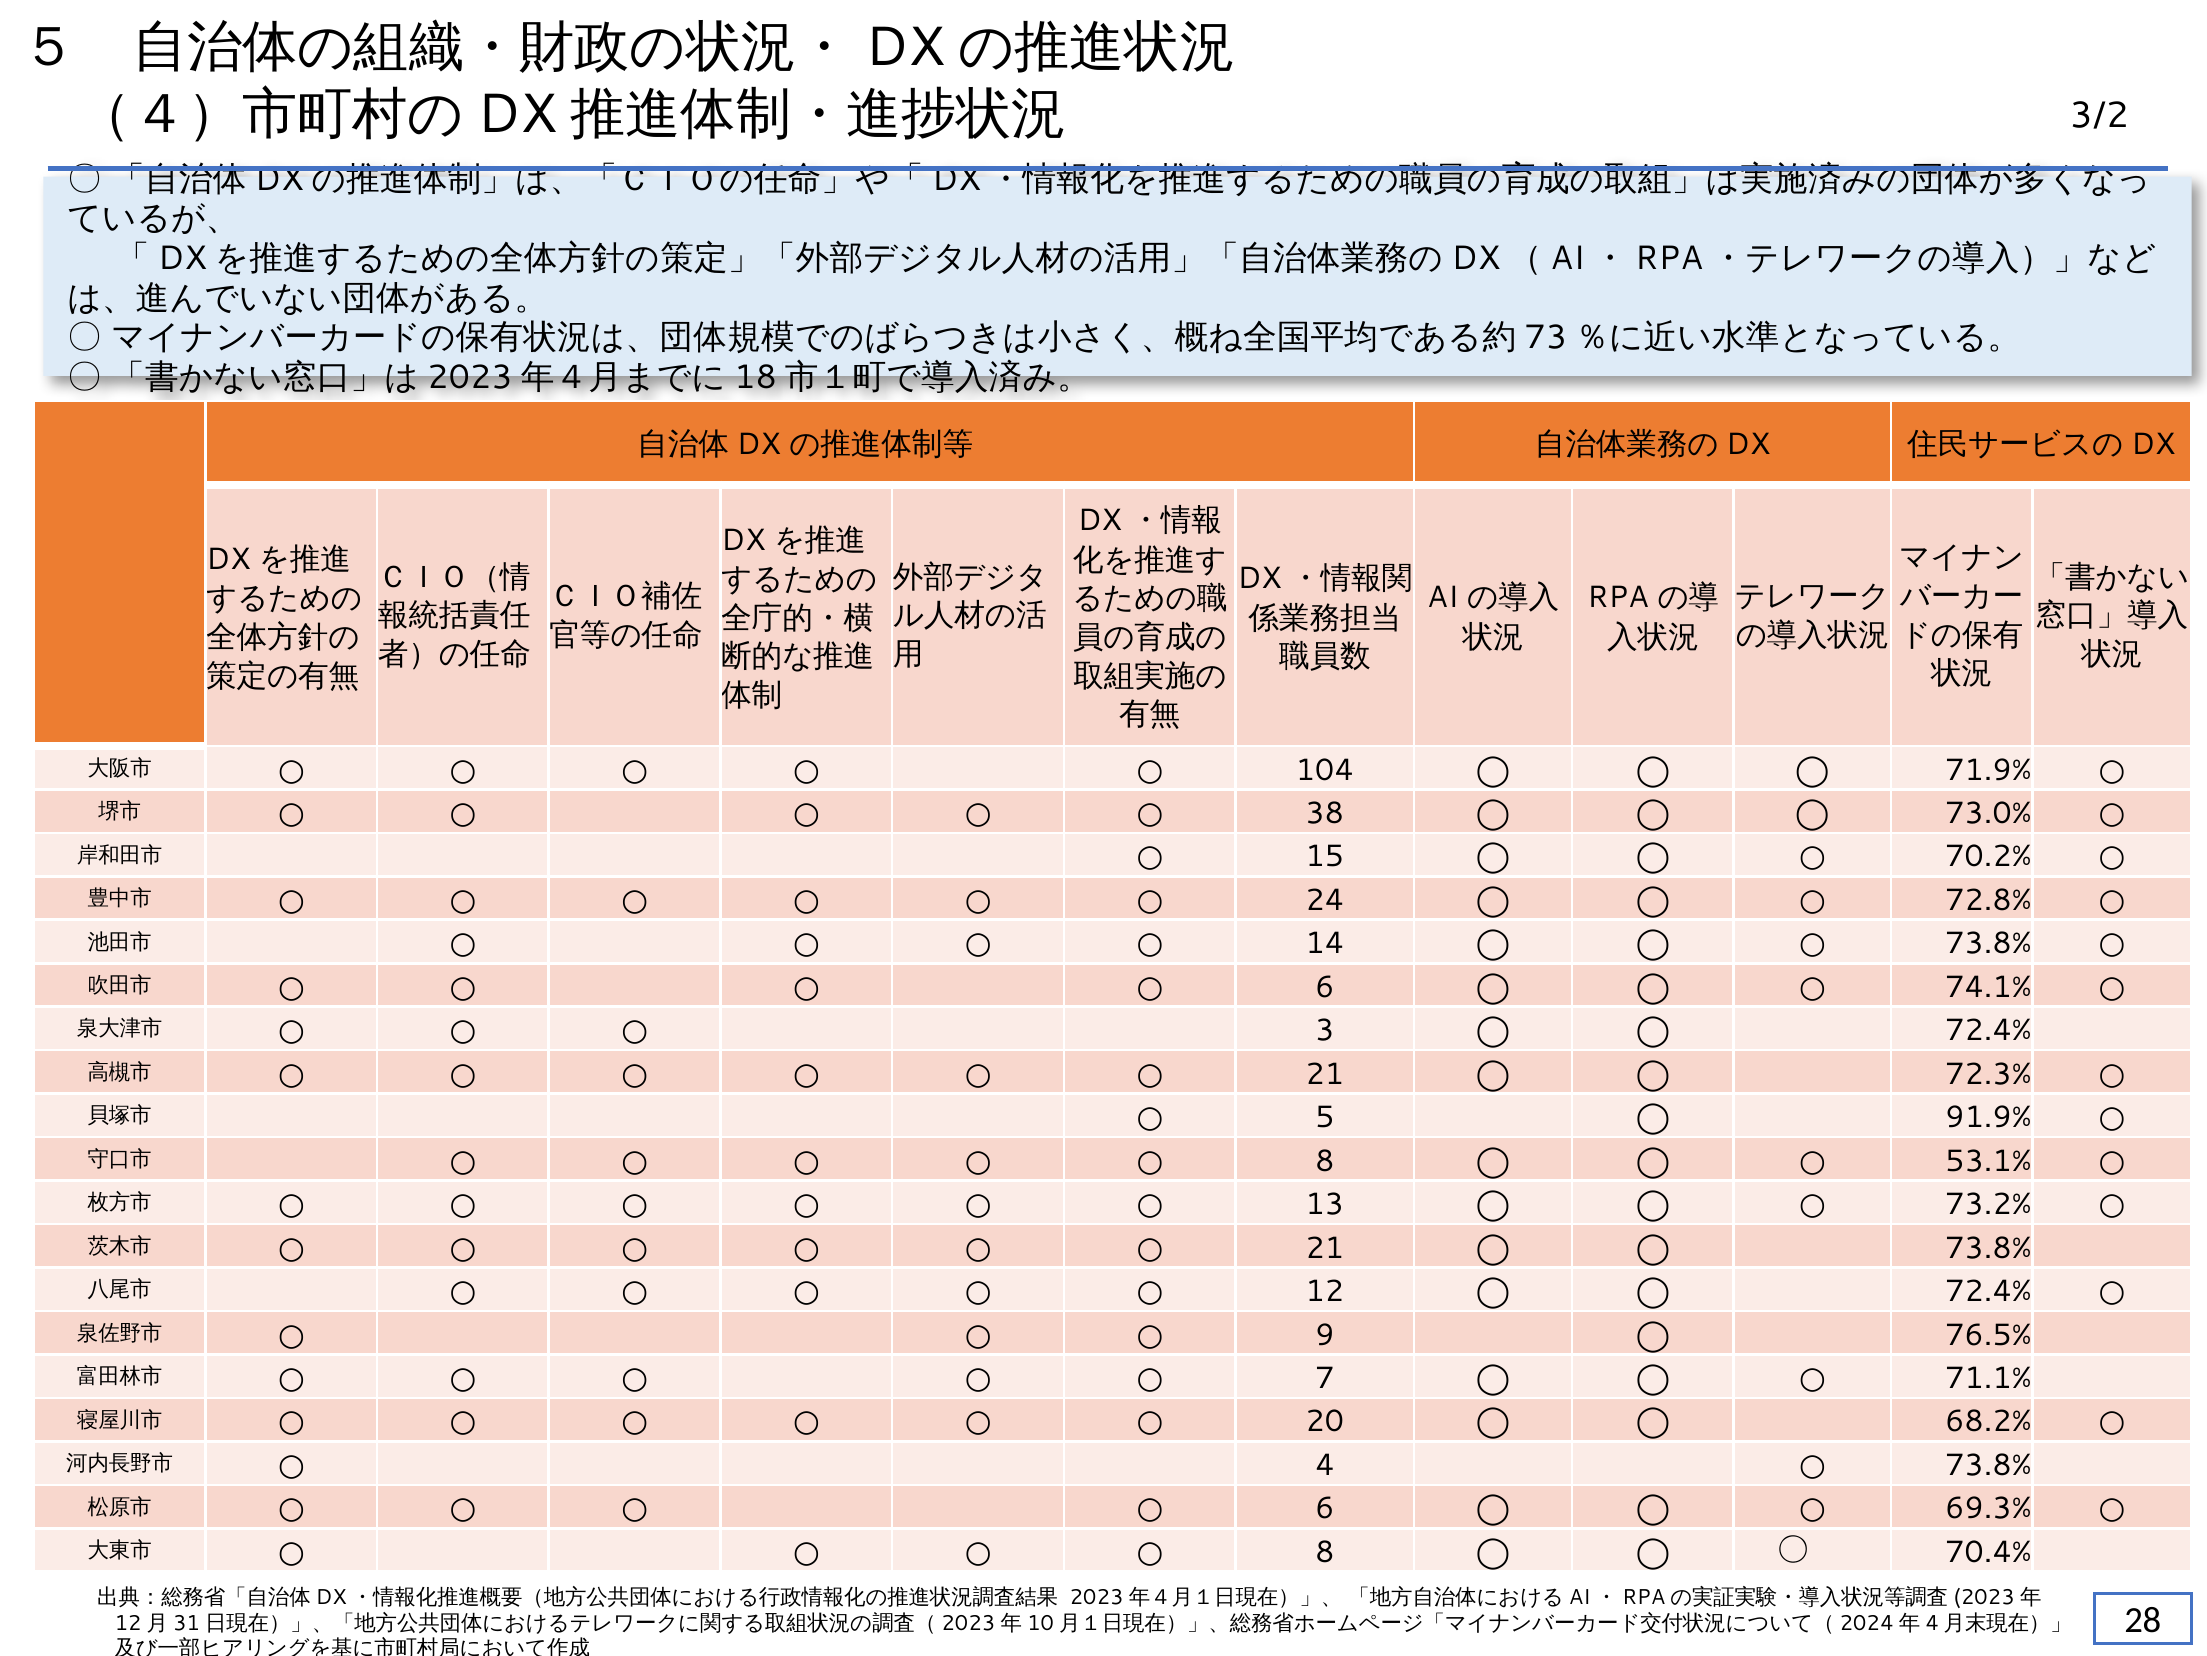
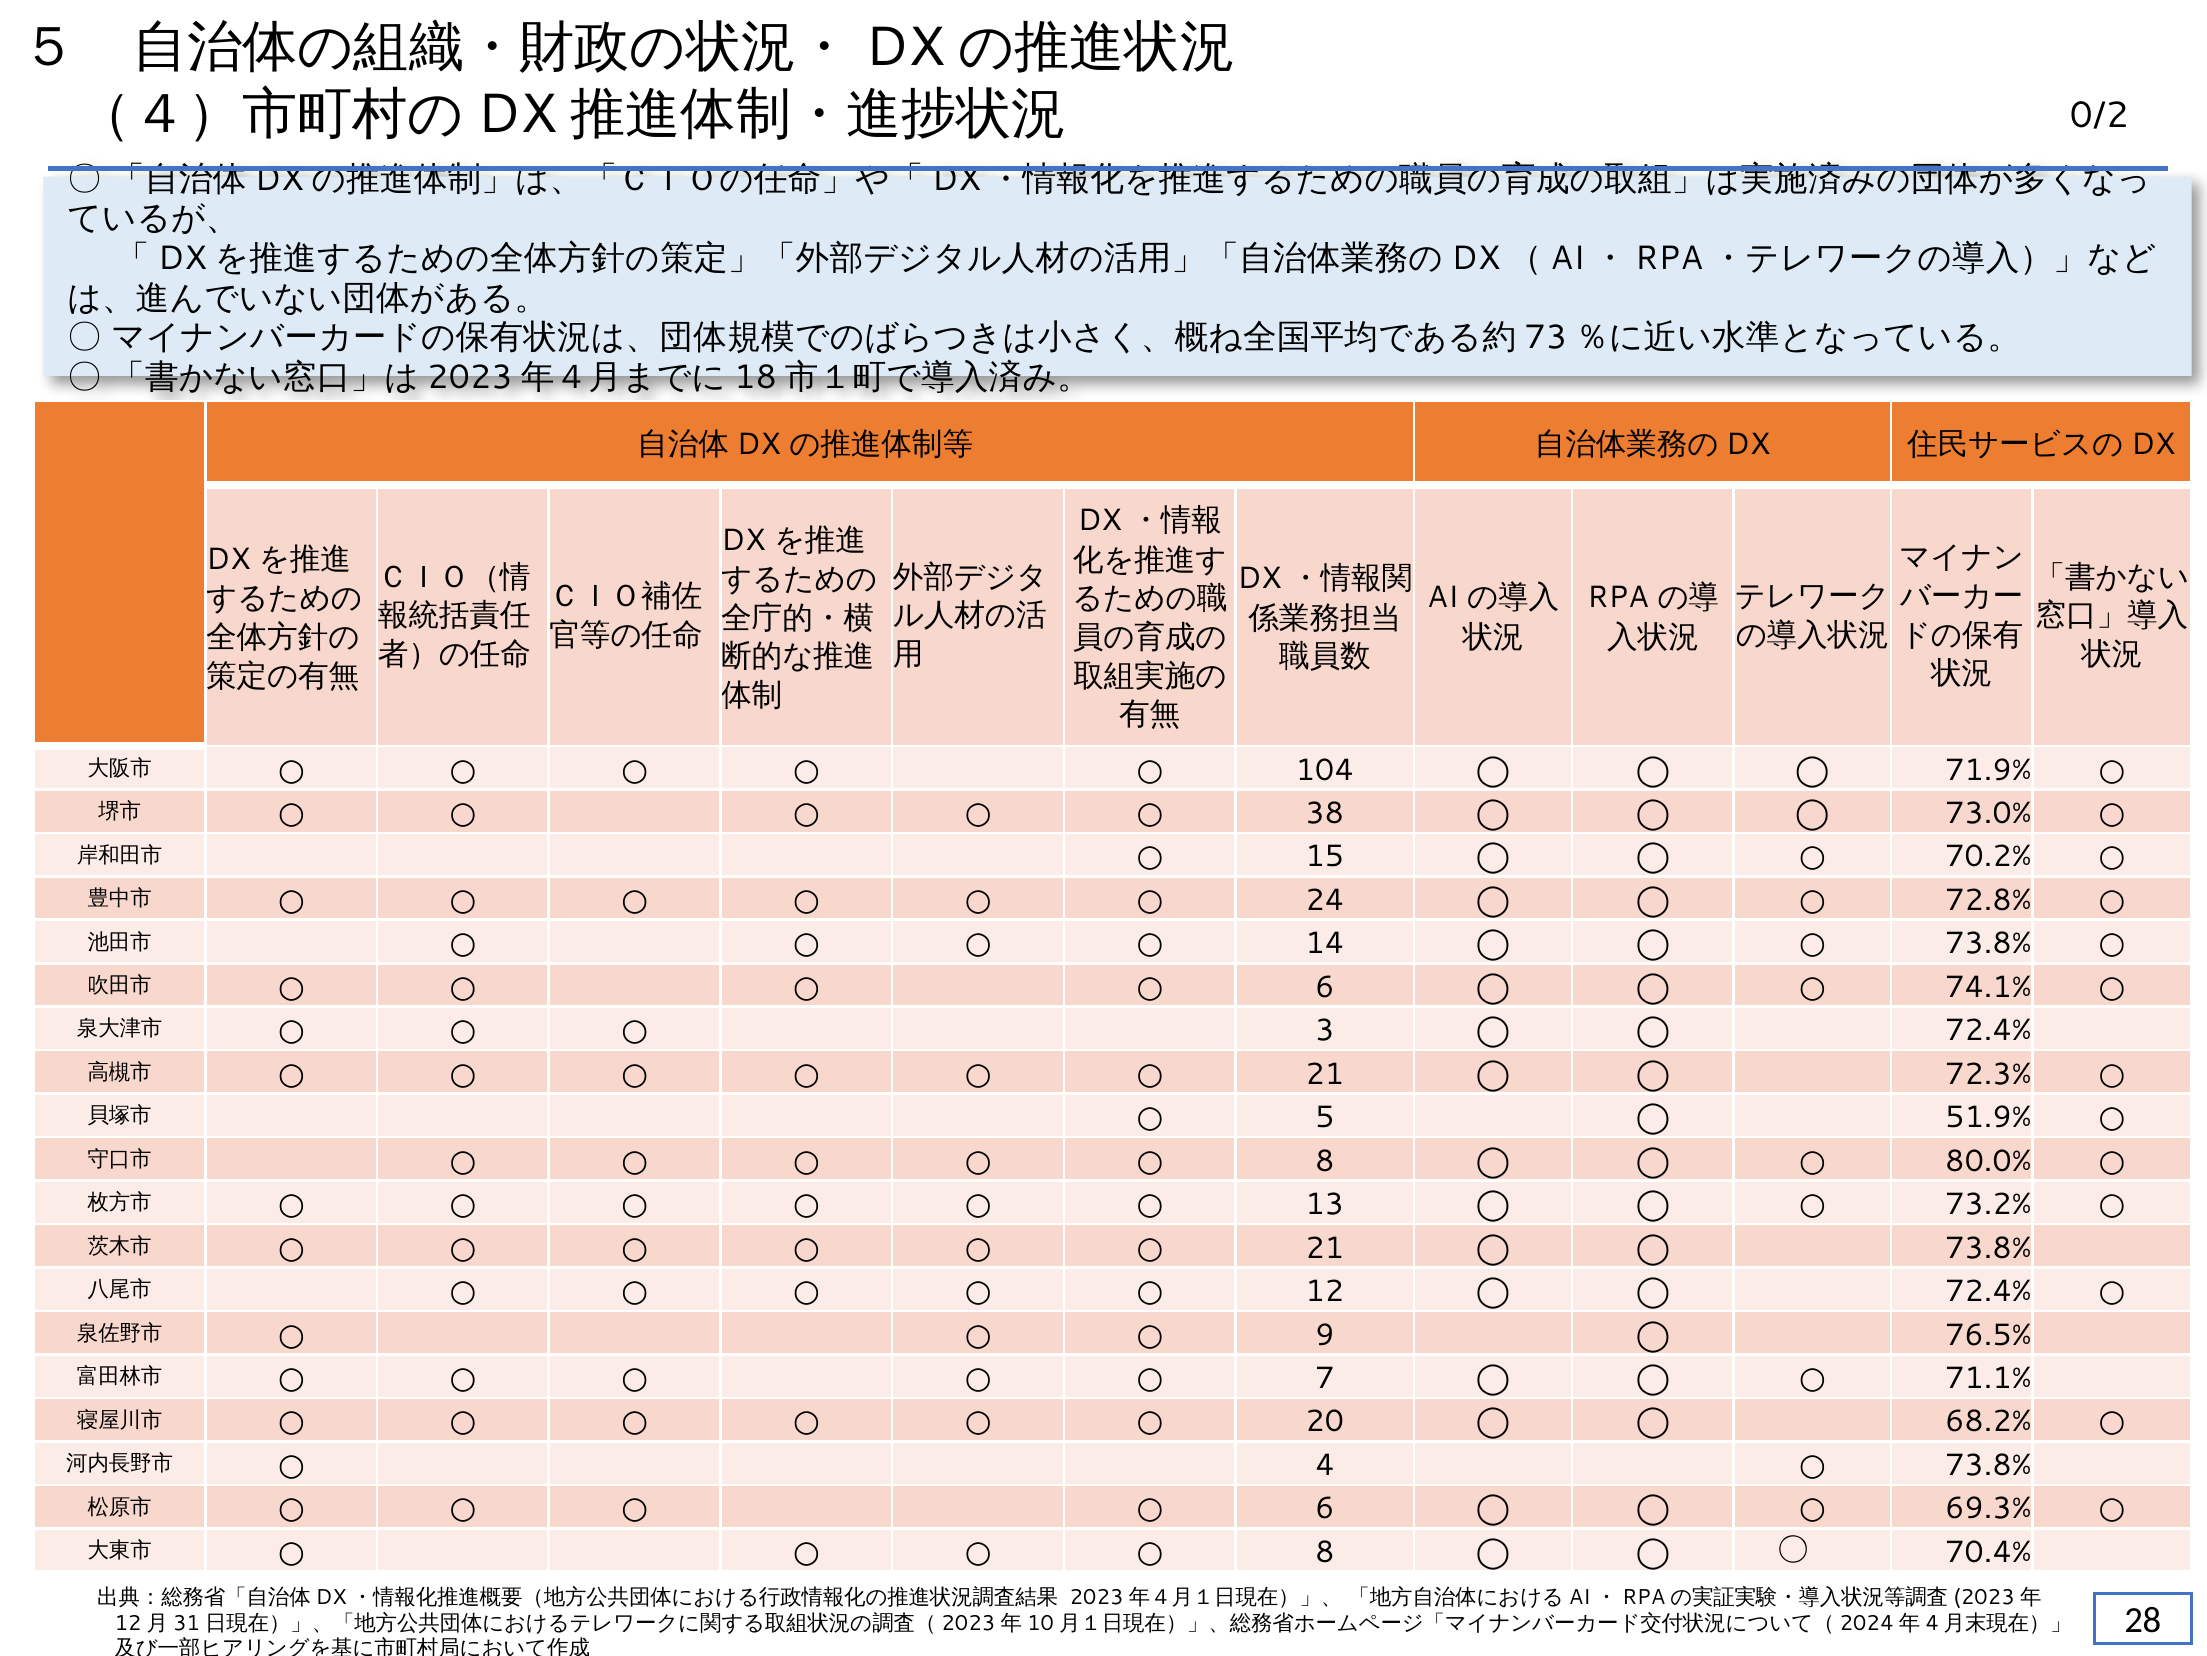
3/2: 3/2 -> 0/2 (2099, 116)
91.9%: 91.9% -> 51.9% (1988, 1117)
53.1%: 53.1% -> 80.0% (1988, 1161)
